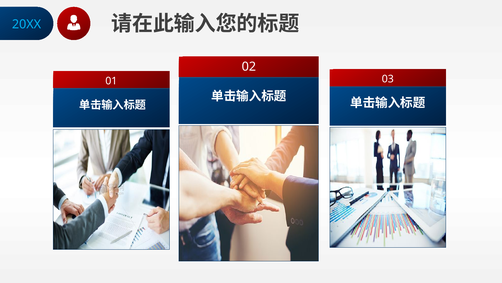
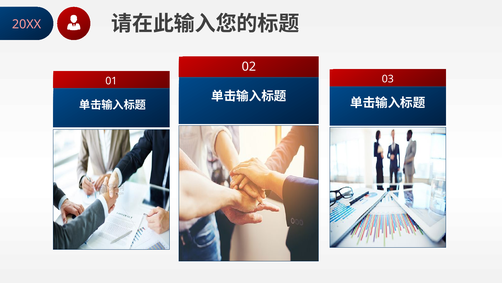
20XX colour: light blue -> pink (27, 24)
